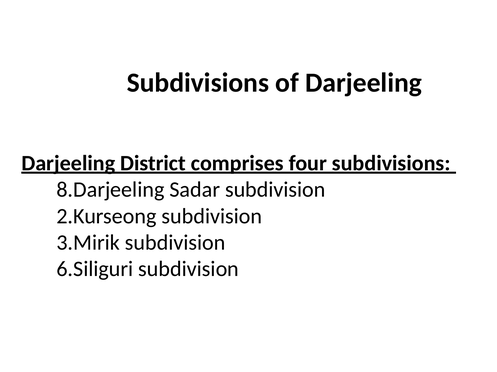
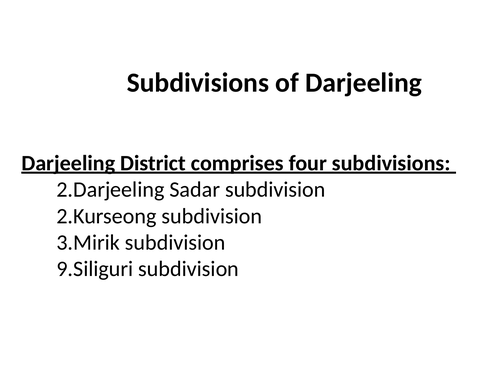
8.Darjeeling: 8.Darjeeling -> 2.Darjeeling (110, 190)
6.Siliguri: 6.Siliguri -> 9.Siliguri (95, 270)
